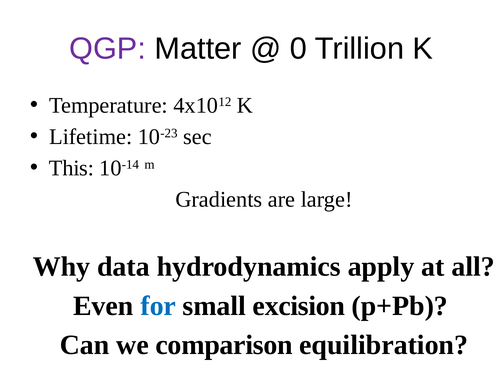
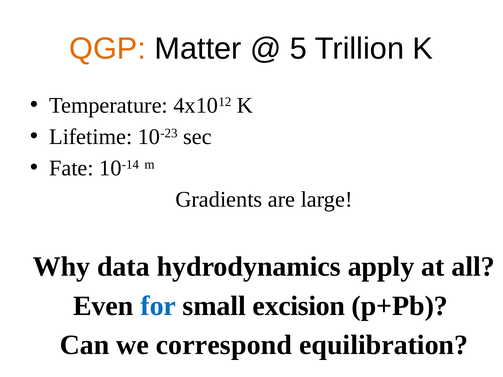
QGP colour: purple -> orange (108, 49)
0: 0 -> 5 (298, 49)
This: This -> Fate (71, 168)
comparison: comparison -> correspond (224, 345)
